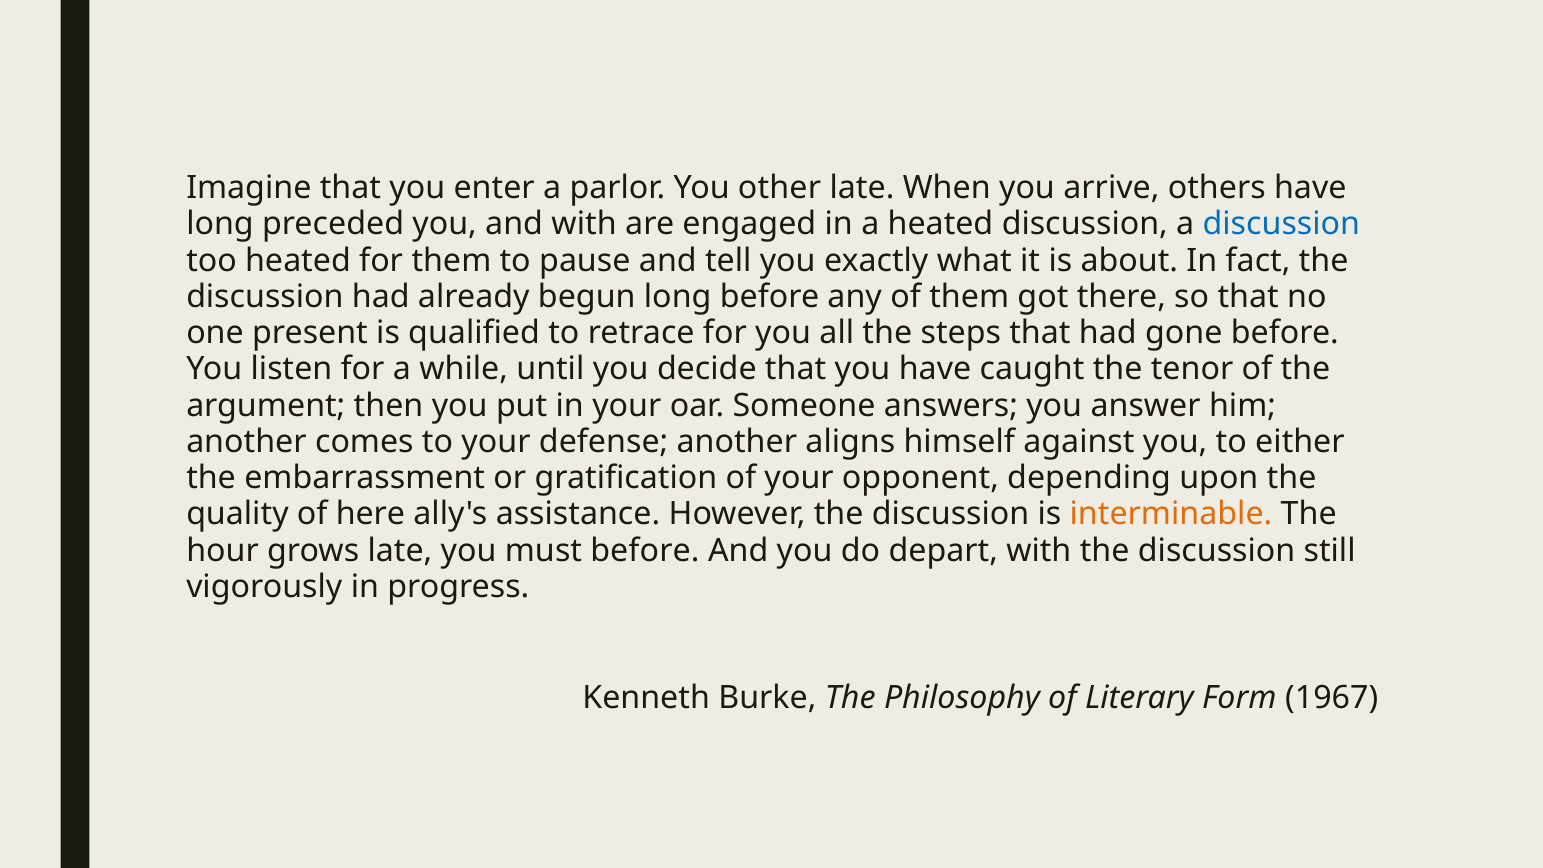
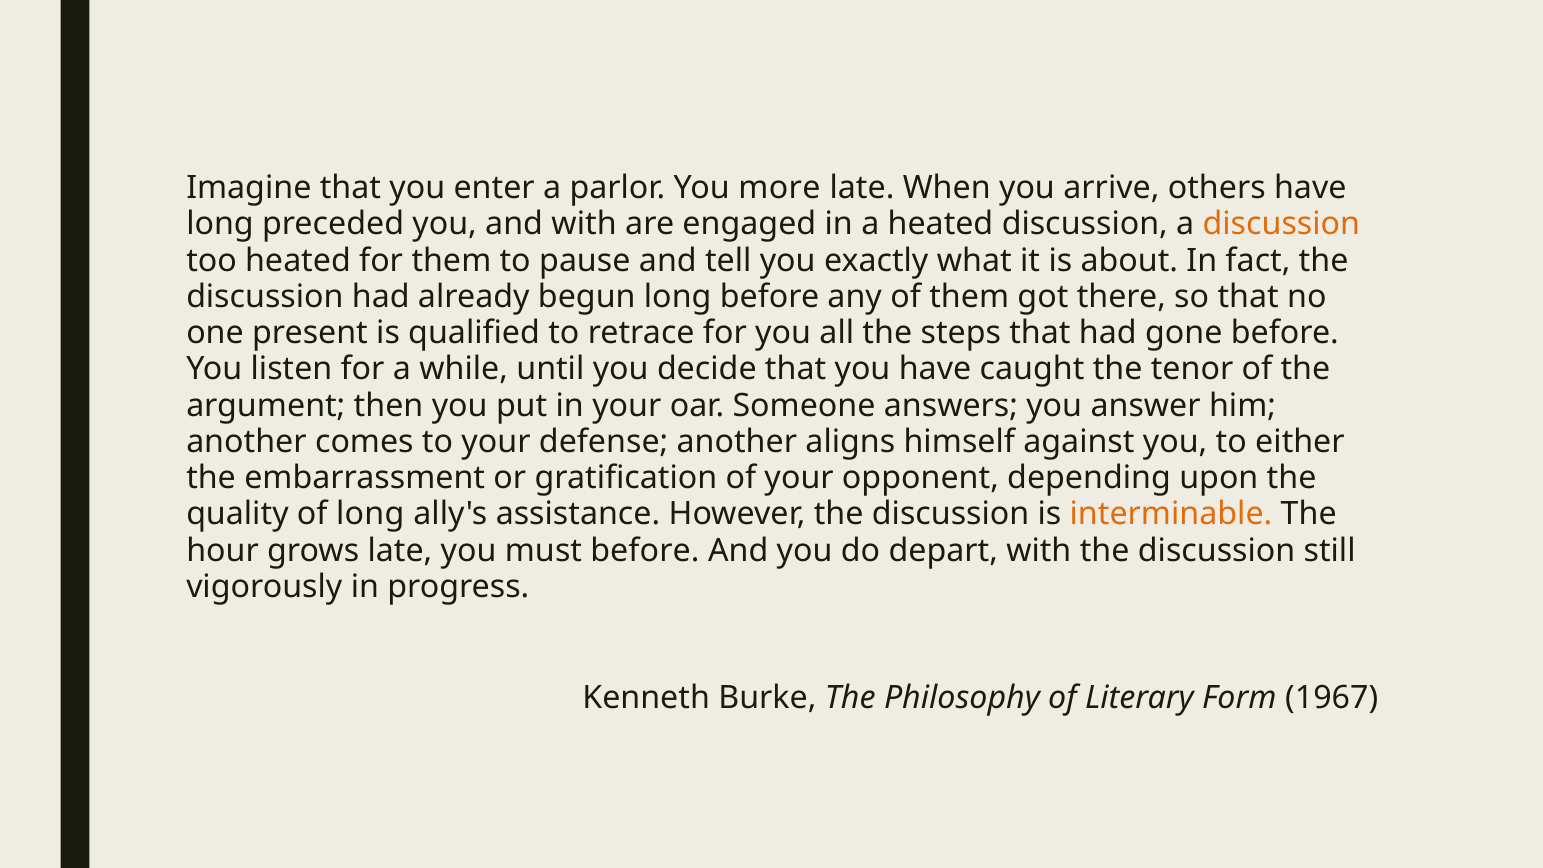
other: other -> more (779, 188)
discussion colour: blue -> orange (1281, 224)
of here: here -> long (370, 514)
